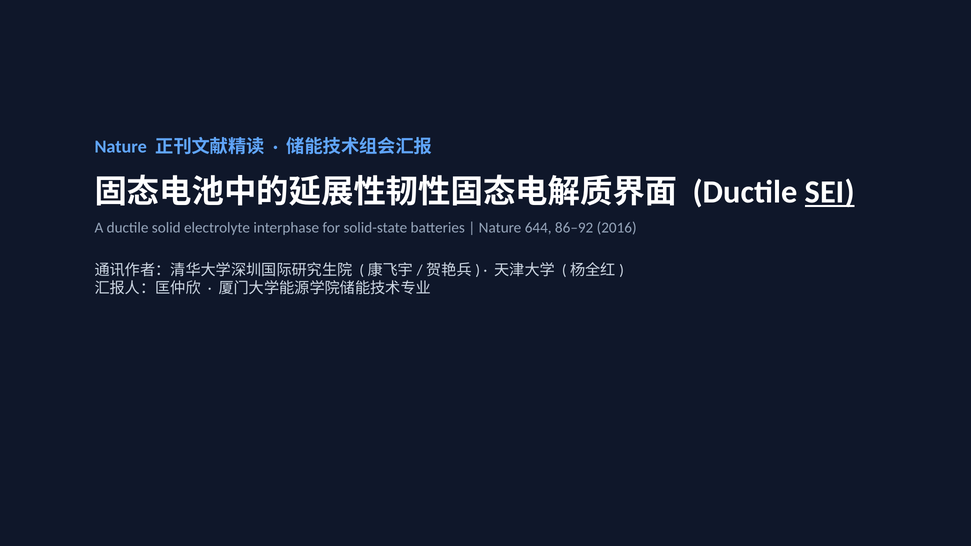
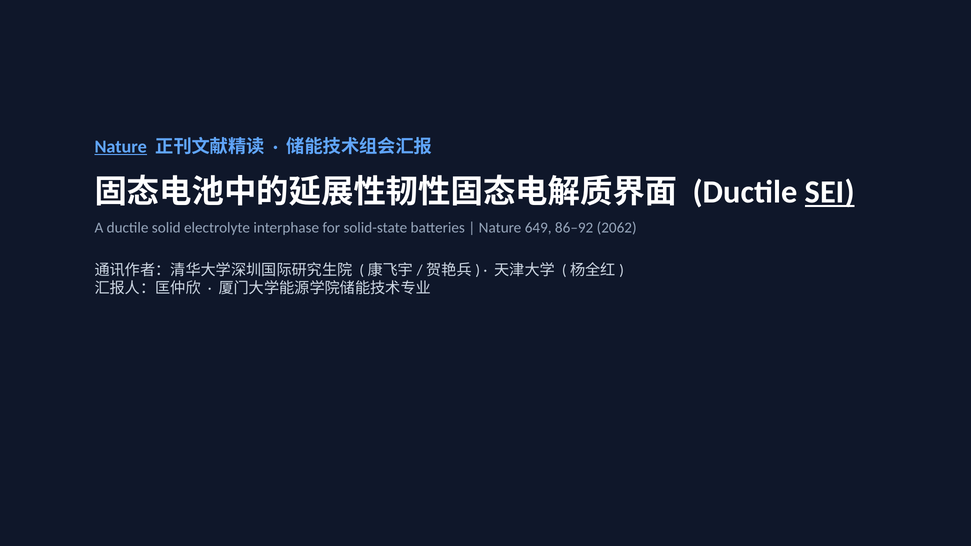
Nature underline: none -> present (121, 147)
644: 644 -> 649 (538, 228)
2016: 2016 -> 2062 (617, 228)
